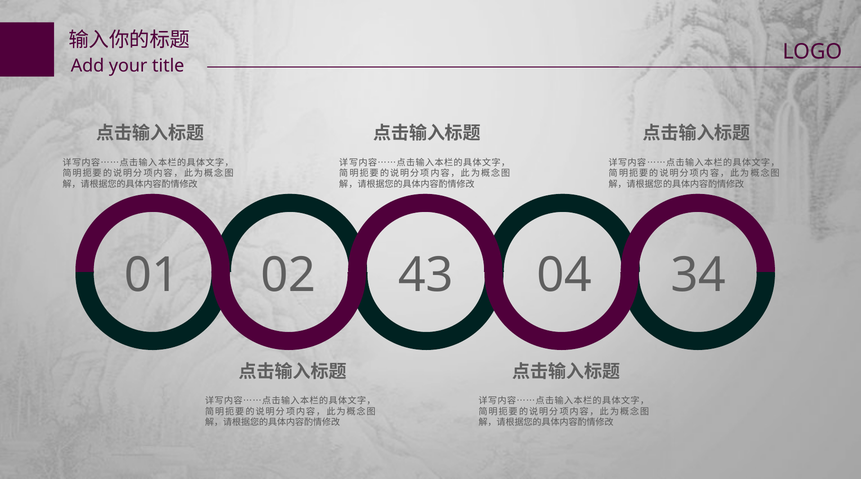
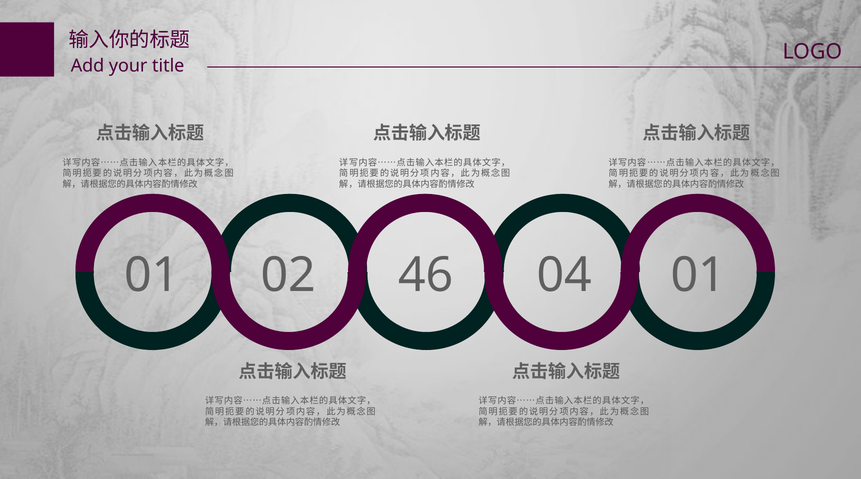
43: 43 -> 46 (426, 275)
04 34: 34 -> 01 (698, 275)
